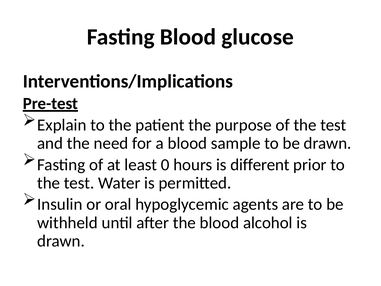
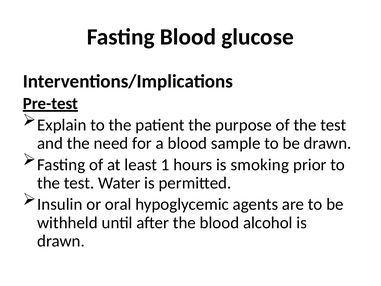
0: 0 -> 1 (165, 165)
different: different -> smoking (260, 165)
